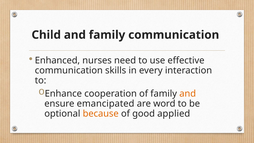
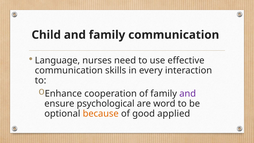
Enhanced: Enhanced -> Language (57, 60)
and colour: orange -> purple (188, 94)
emancipated: emancipated -> psychological (106, 104)
